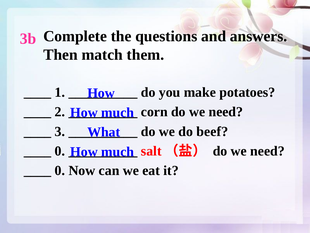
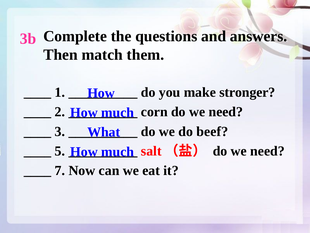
potatoes: potatoes -> stronger (247, 92)
0: 0 -> 5 (60, 151)
0: 0 -> 7 (60, 170)
